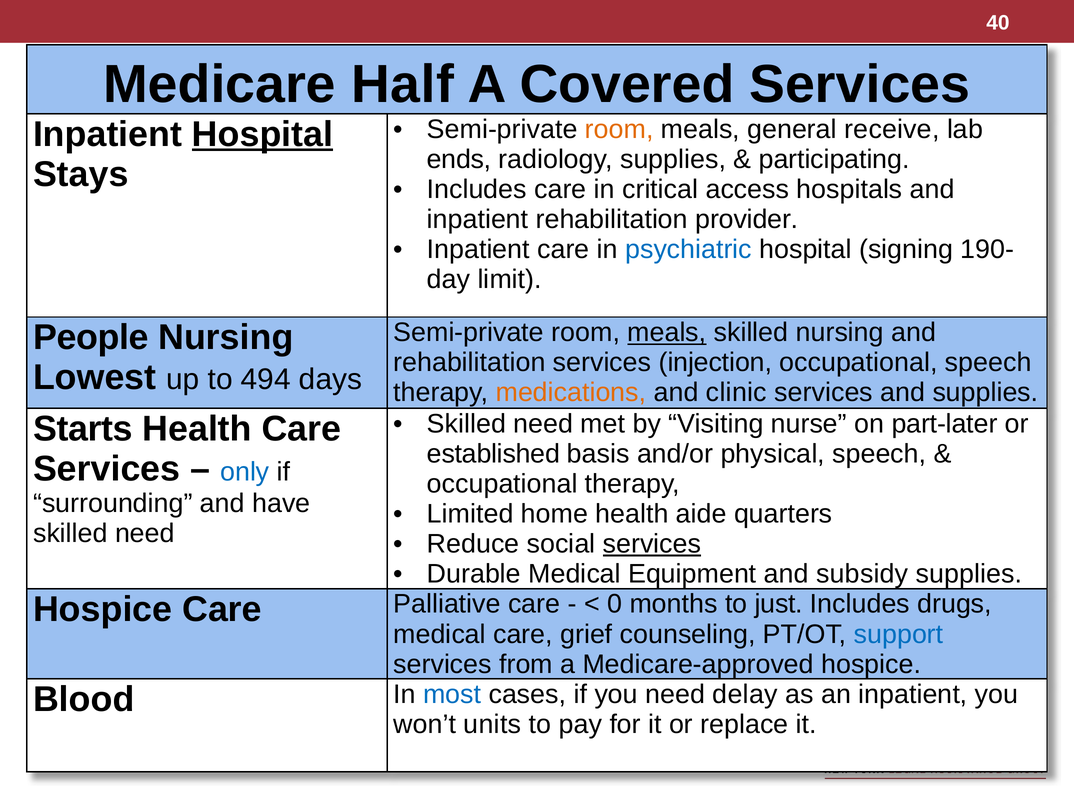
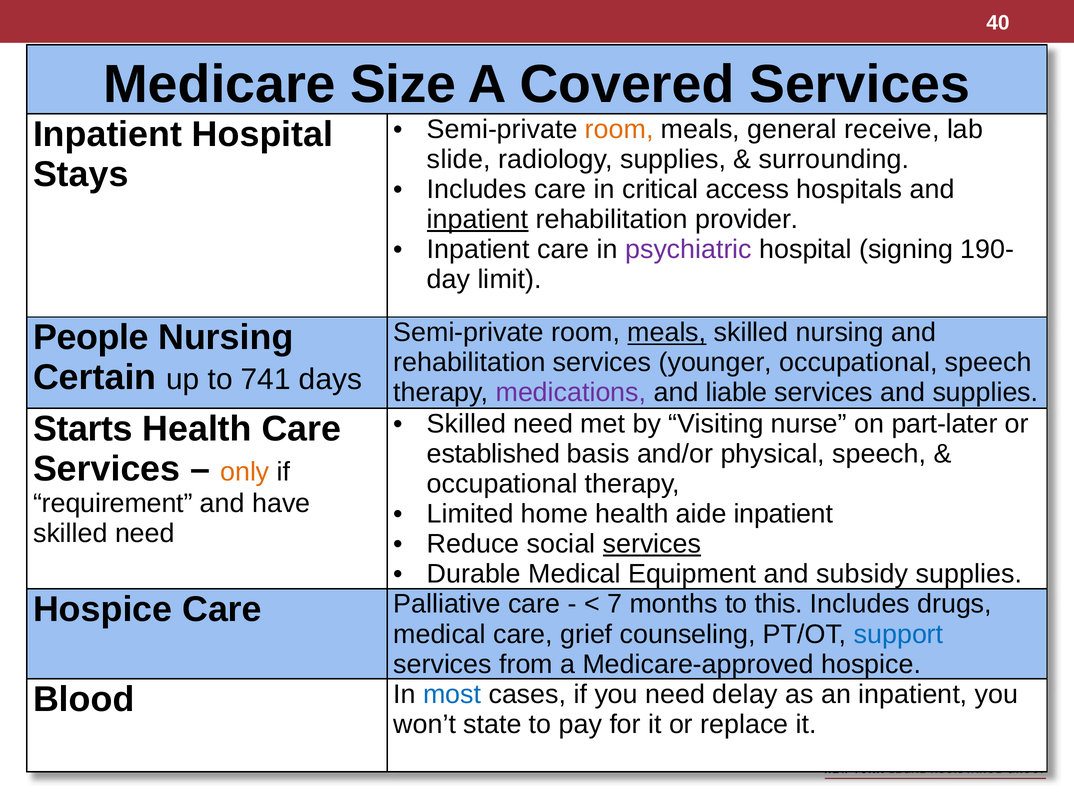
Half: Half -> Size (403, 85)
Hospital underline: present -> none (263, 134)
ends: ends -> slide (459, 159)
participating: participating -> surrounding (834, 159)
inpatient underline: none -> present (478, 220)
psychiatric colour: blue -> purple (689, 250)
injection: injection -> younger (715, 363)
Lowest: Lowest -> Certain (95, 378)
494: 494 -> 741 (266, 380)
medications colour: orange -> purple (571, 393)
clinic: clinic -> liable (737, 393)
only colour: blue -> orange (245, 472)
surrounding: surrounding -> requirement (113, 504)
aide quarters: quarters -> inpatient (783, 514)
0: 0 -> 7 (615, 605)
just: just -> this (779, 605)
units: units -> state (492, 725)
